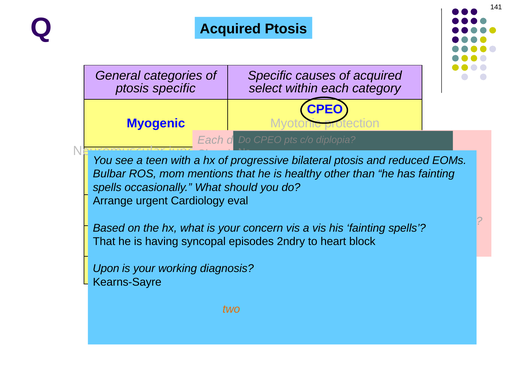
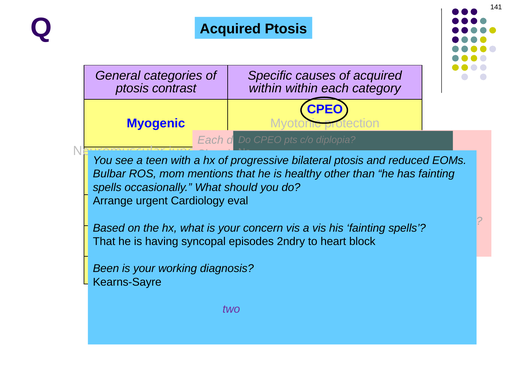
ptosis specific: specific -> contrast (174, 88)
select: select -> within (265, 88)
Upon: Upon -> Been (106, 269)
two colour: orange -> purple (231, 309)
